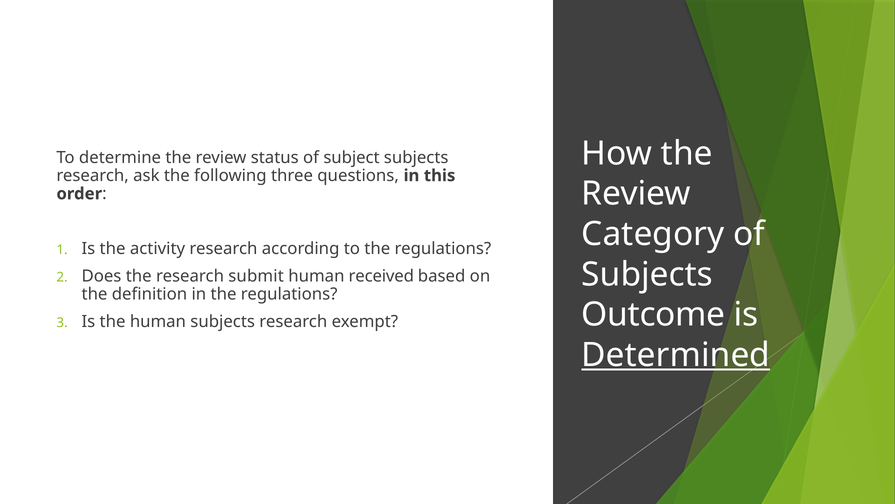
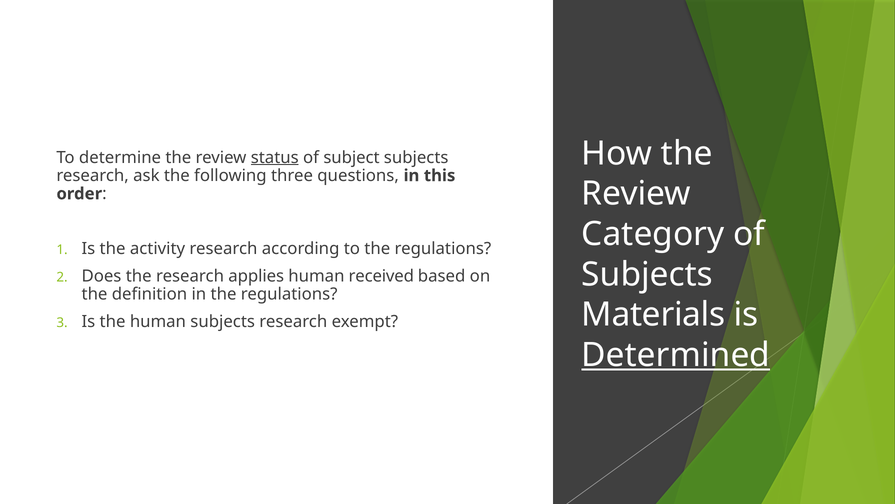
status underline: none -> present (275, 157)
submit: submit -> applies (256, 276)
Outcome: Outcome -> Materials (653, 314)
